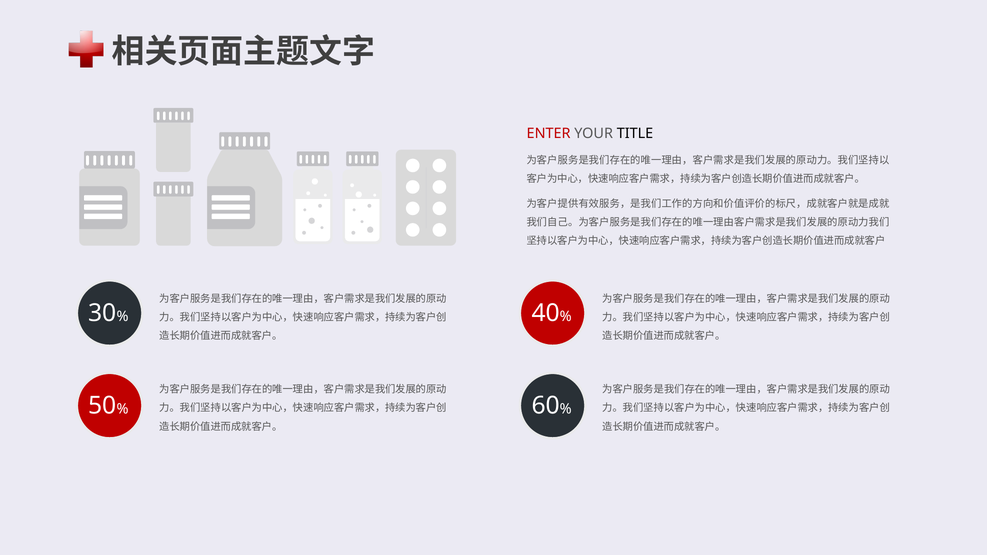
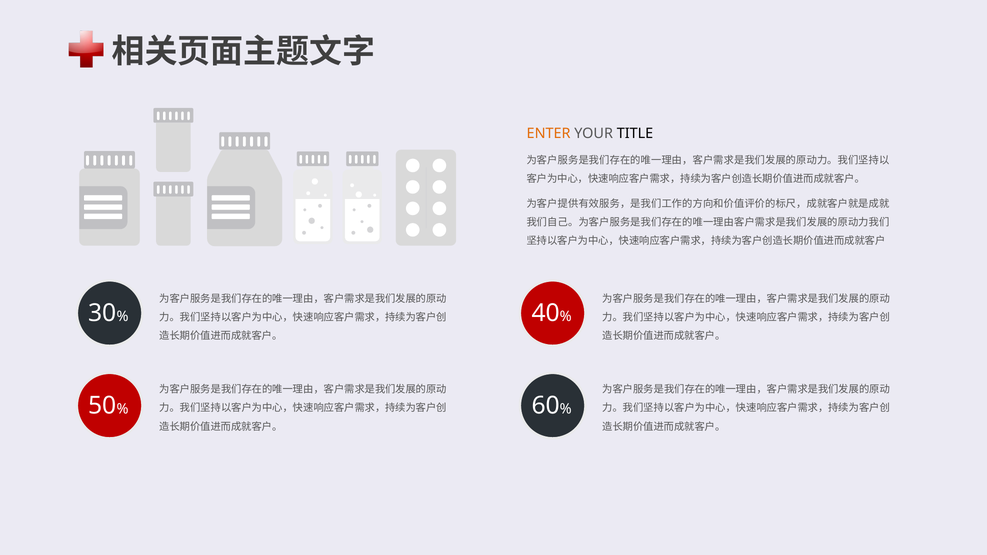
ENTER colour: red -> orange (549, 134)
